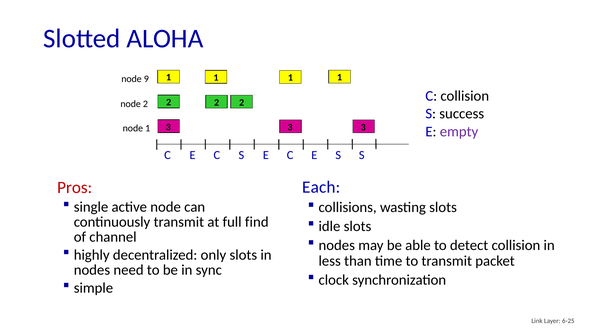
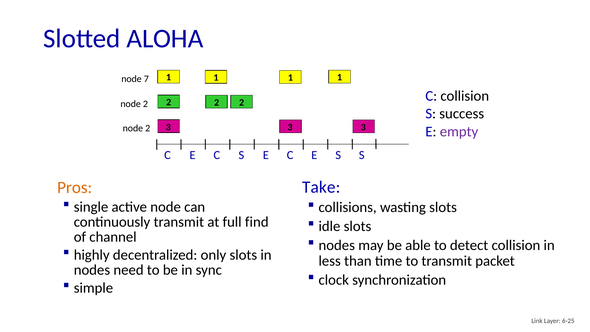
9: 9 -> 7 (146, 79)
1: 1 -> 2 (148, 128)
Each: Each -> Take (321, 187)
Pros colour: red -> orange (75, 187)
